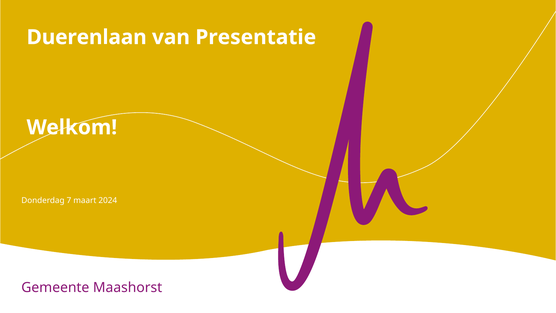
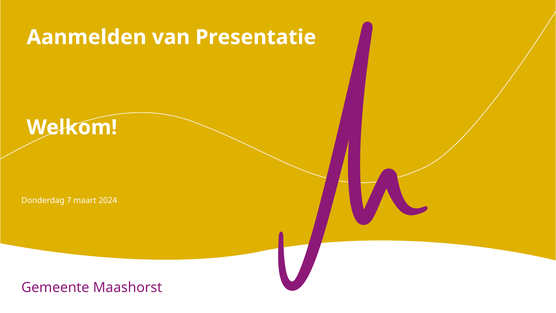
Duerenlaan: Duerenlaan -> Aanmelden (87, 37)
